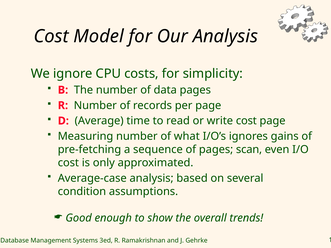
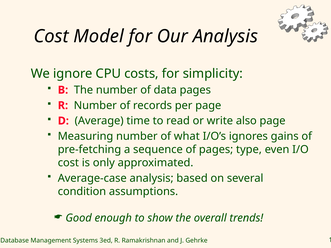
write cost: cost -> also (246, 121)
scan: scan -> type (249, 150)
